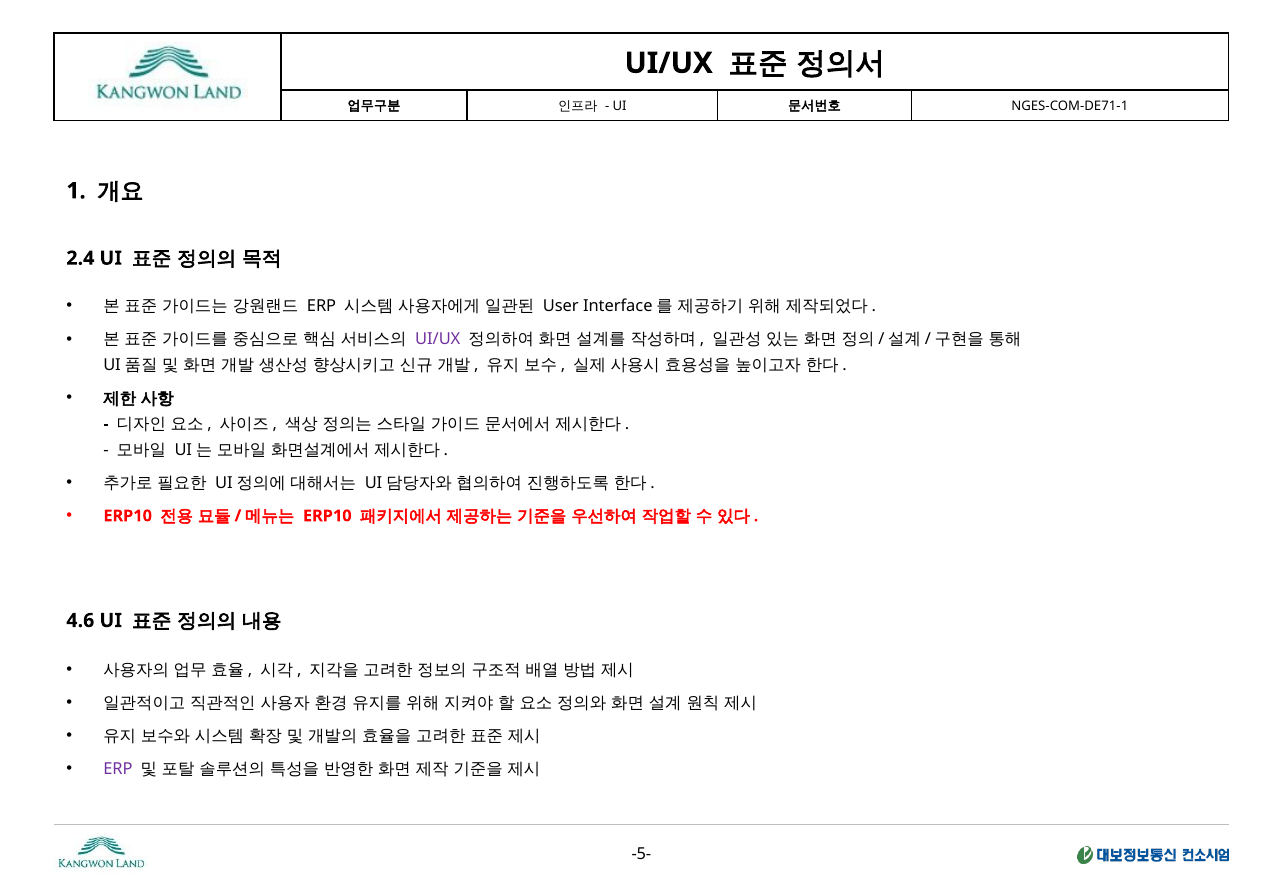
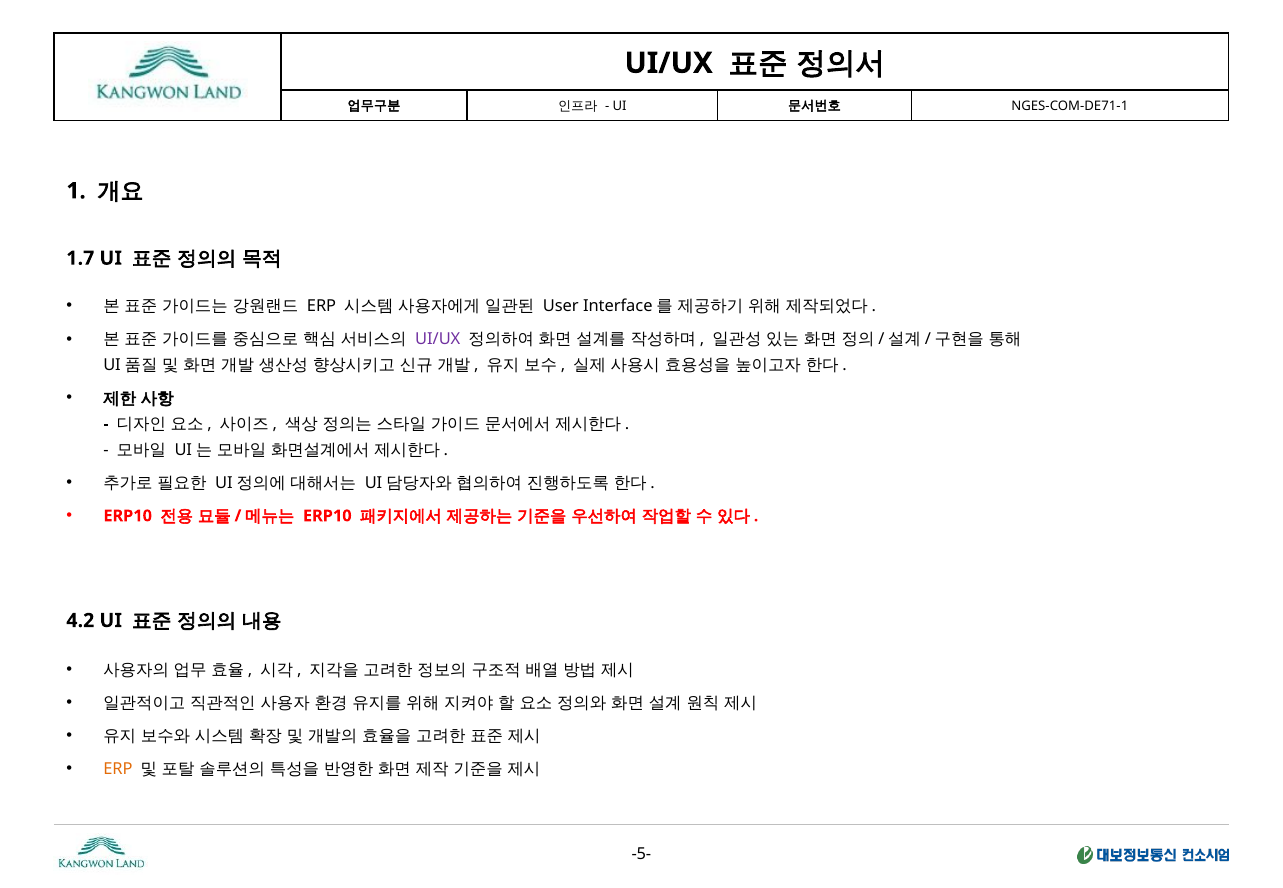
2.4: 2.4 -> 1.7 (80, 258)
4.6: 4.6 -> 4.2 (80, 621)
ERP colour: purple -> orange (118, 769)
